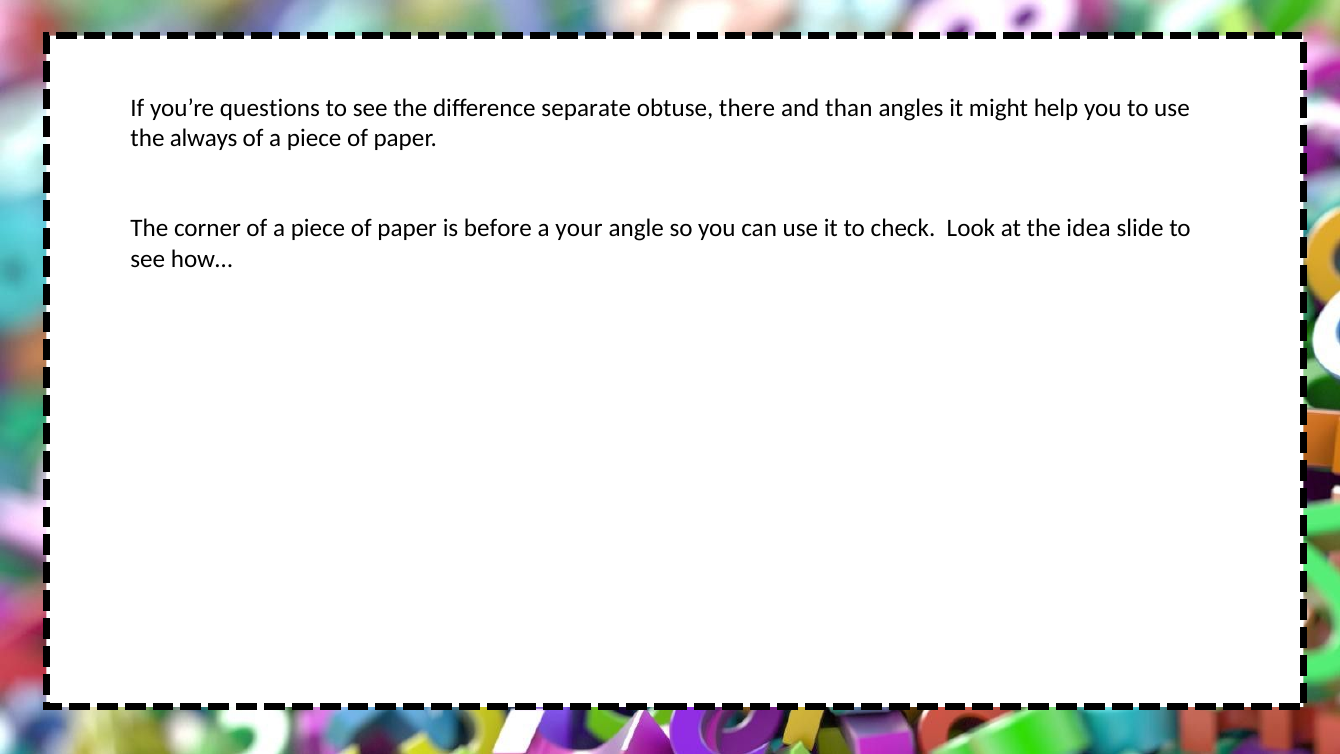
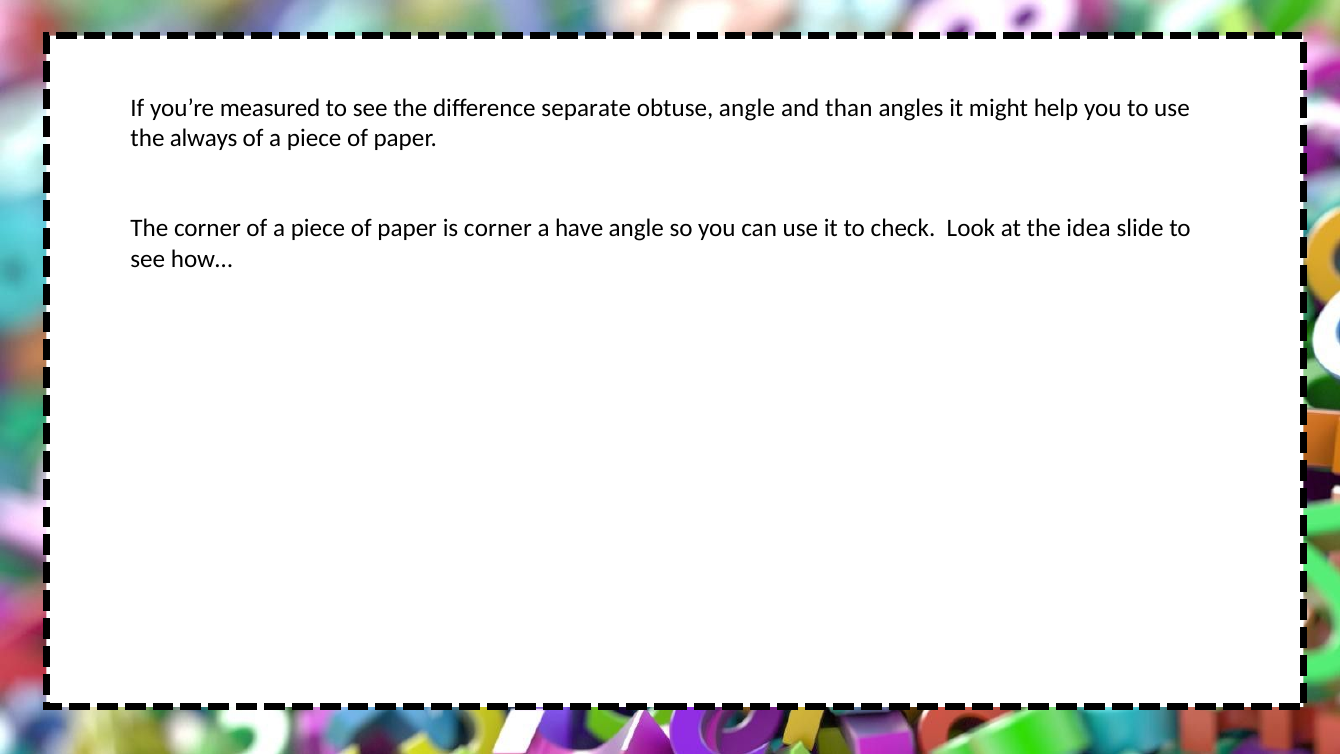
questions: questions -> measured (270, 108)
obtuse there: there -> angle (747, 108)
is before: before -> corner (498, 228)
your: your -> have (579, 228)
